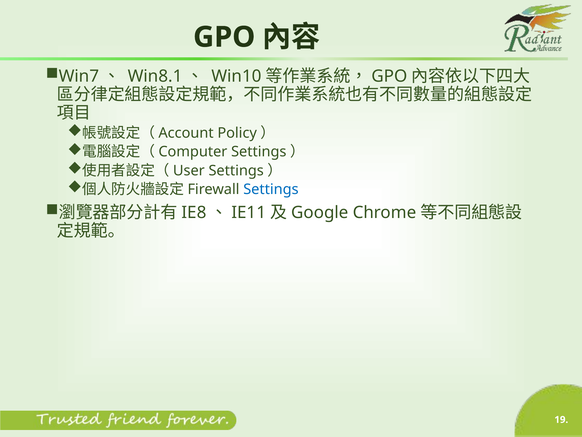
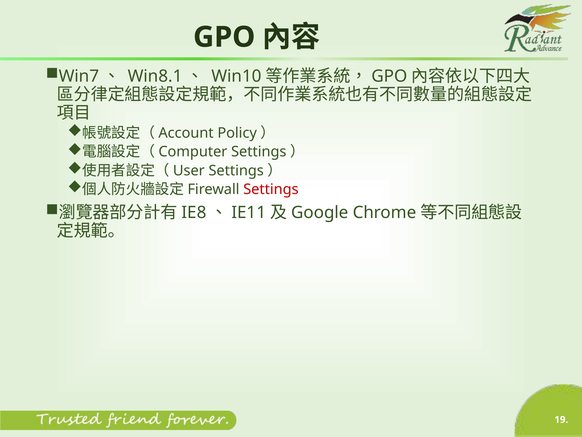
Settings colour: blue -> red (271, 189)
